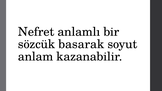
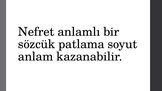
basarak: basarak -> patlama (81, 44)
